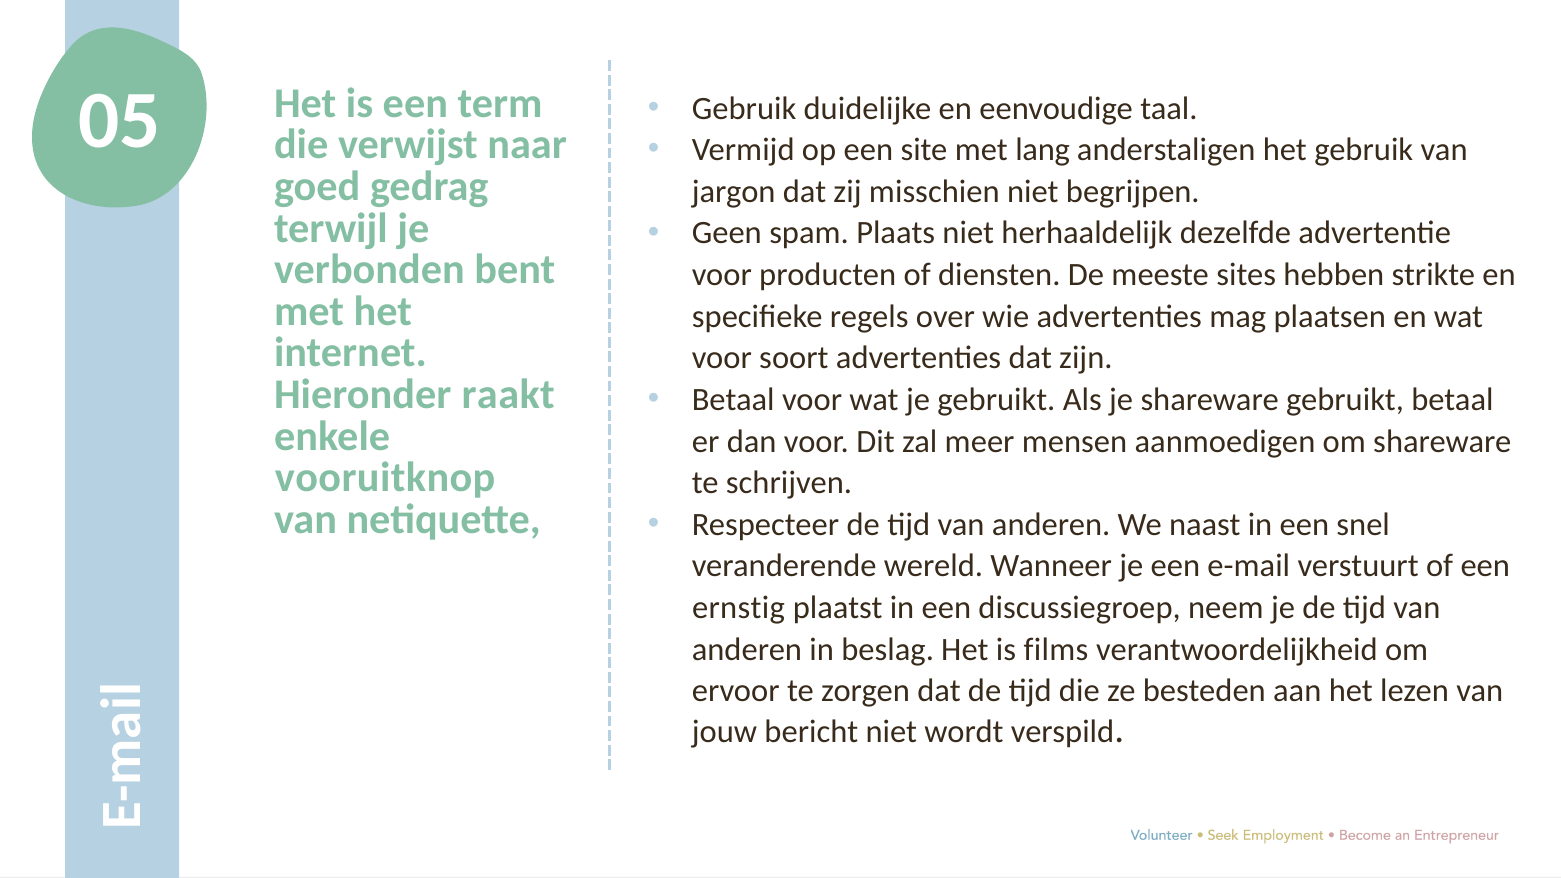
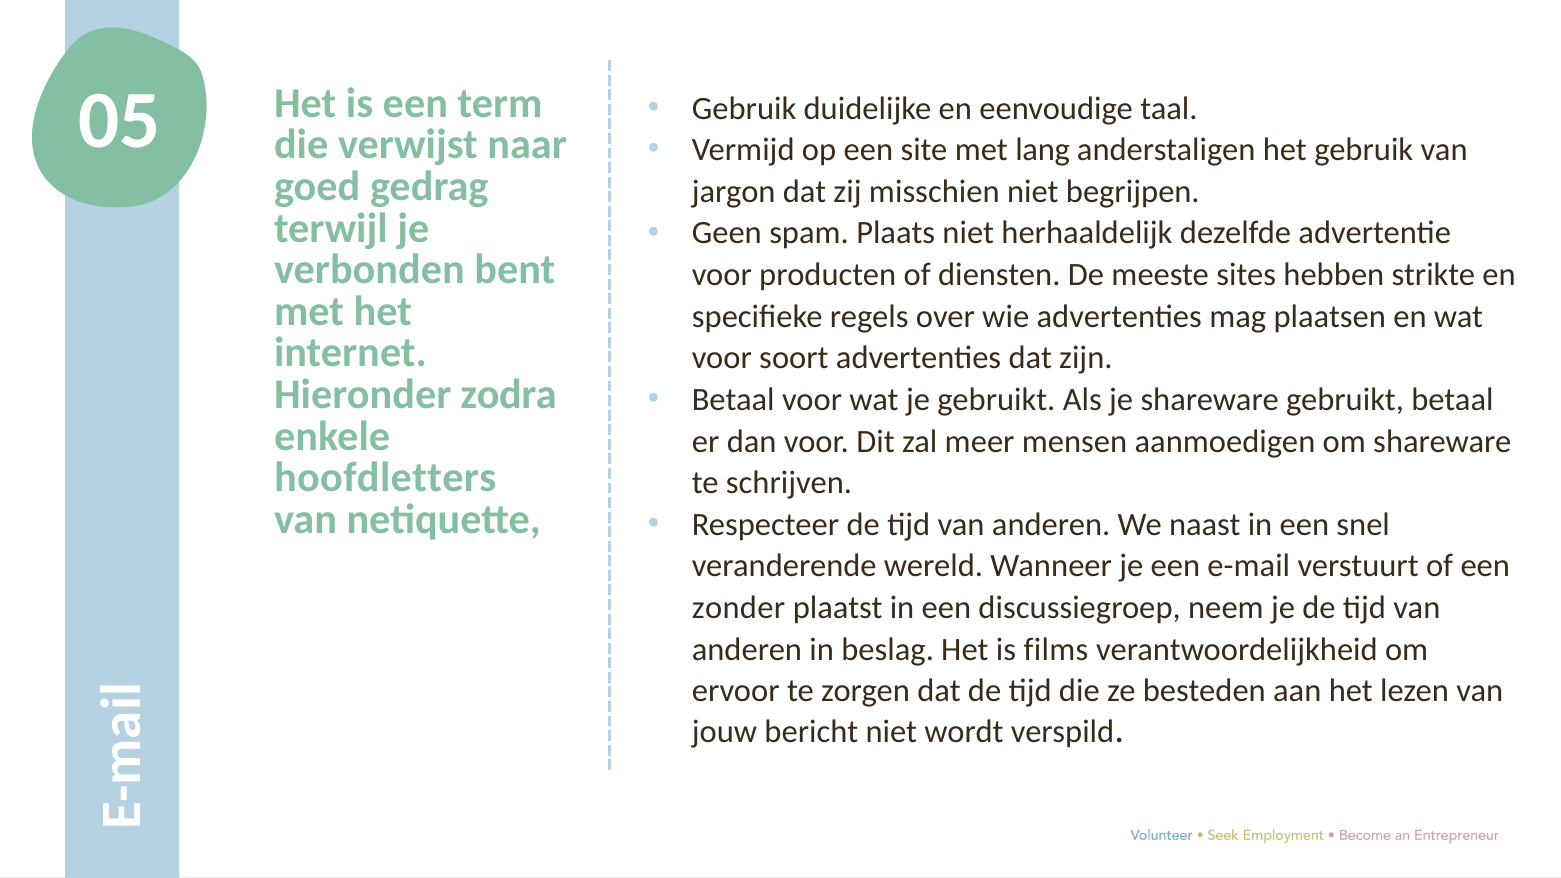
raakt: raakt -> zodra (509, 395)
vooruitknop: vooruitknop -> hoofdletters (385, 478)
ernstig: ernstig -> zonder (739, 608)
